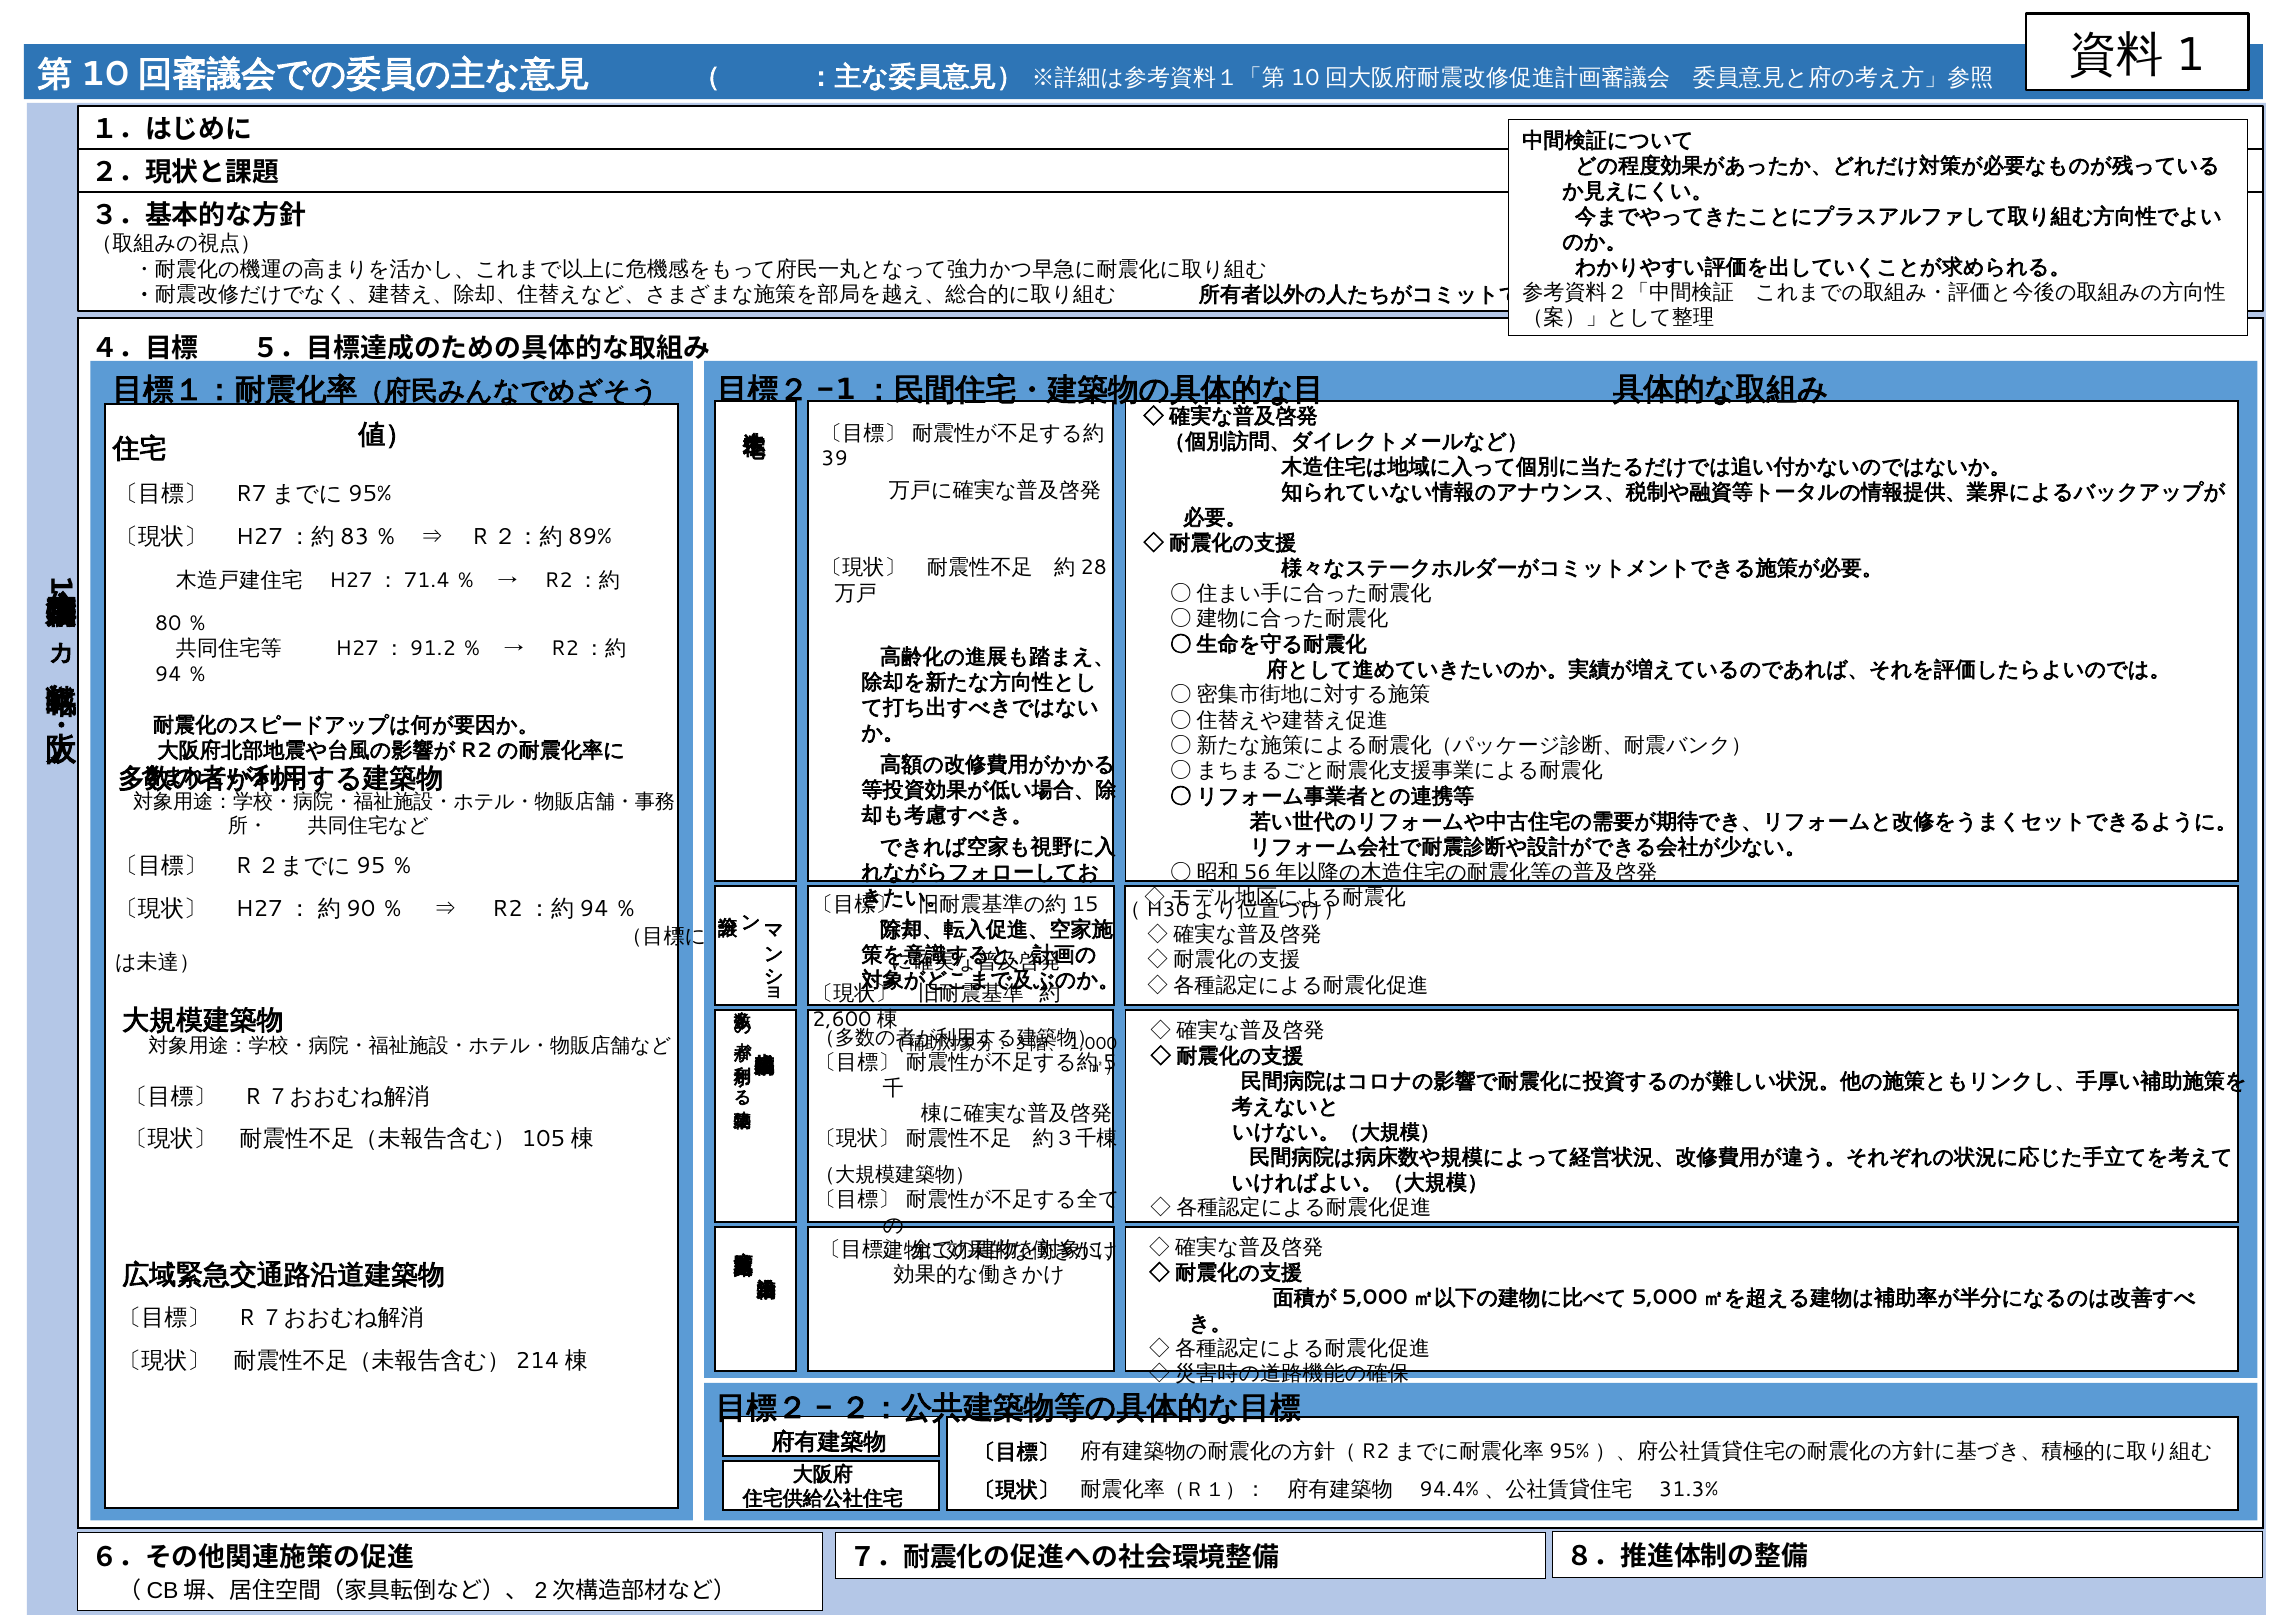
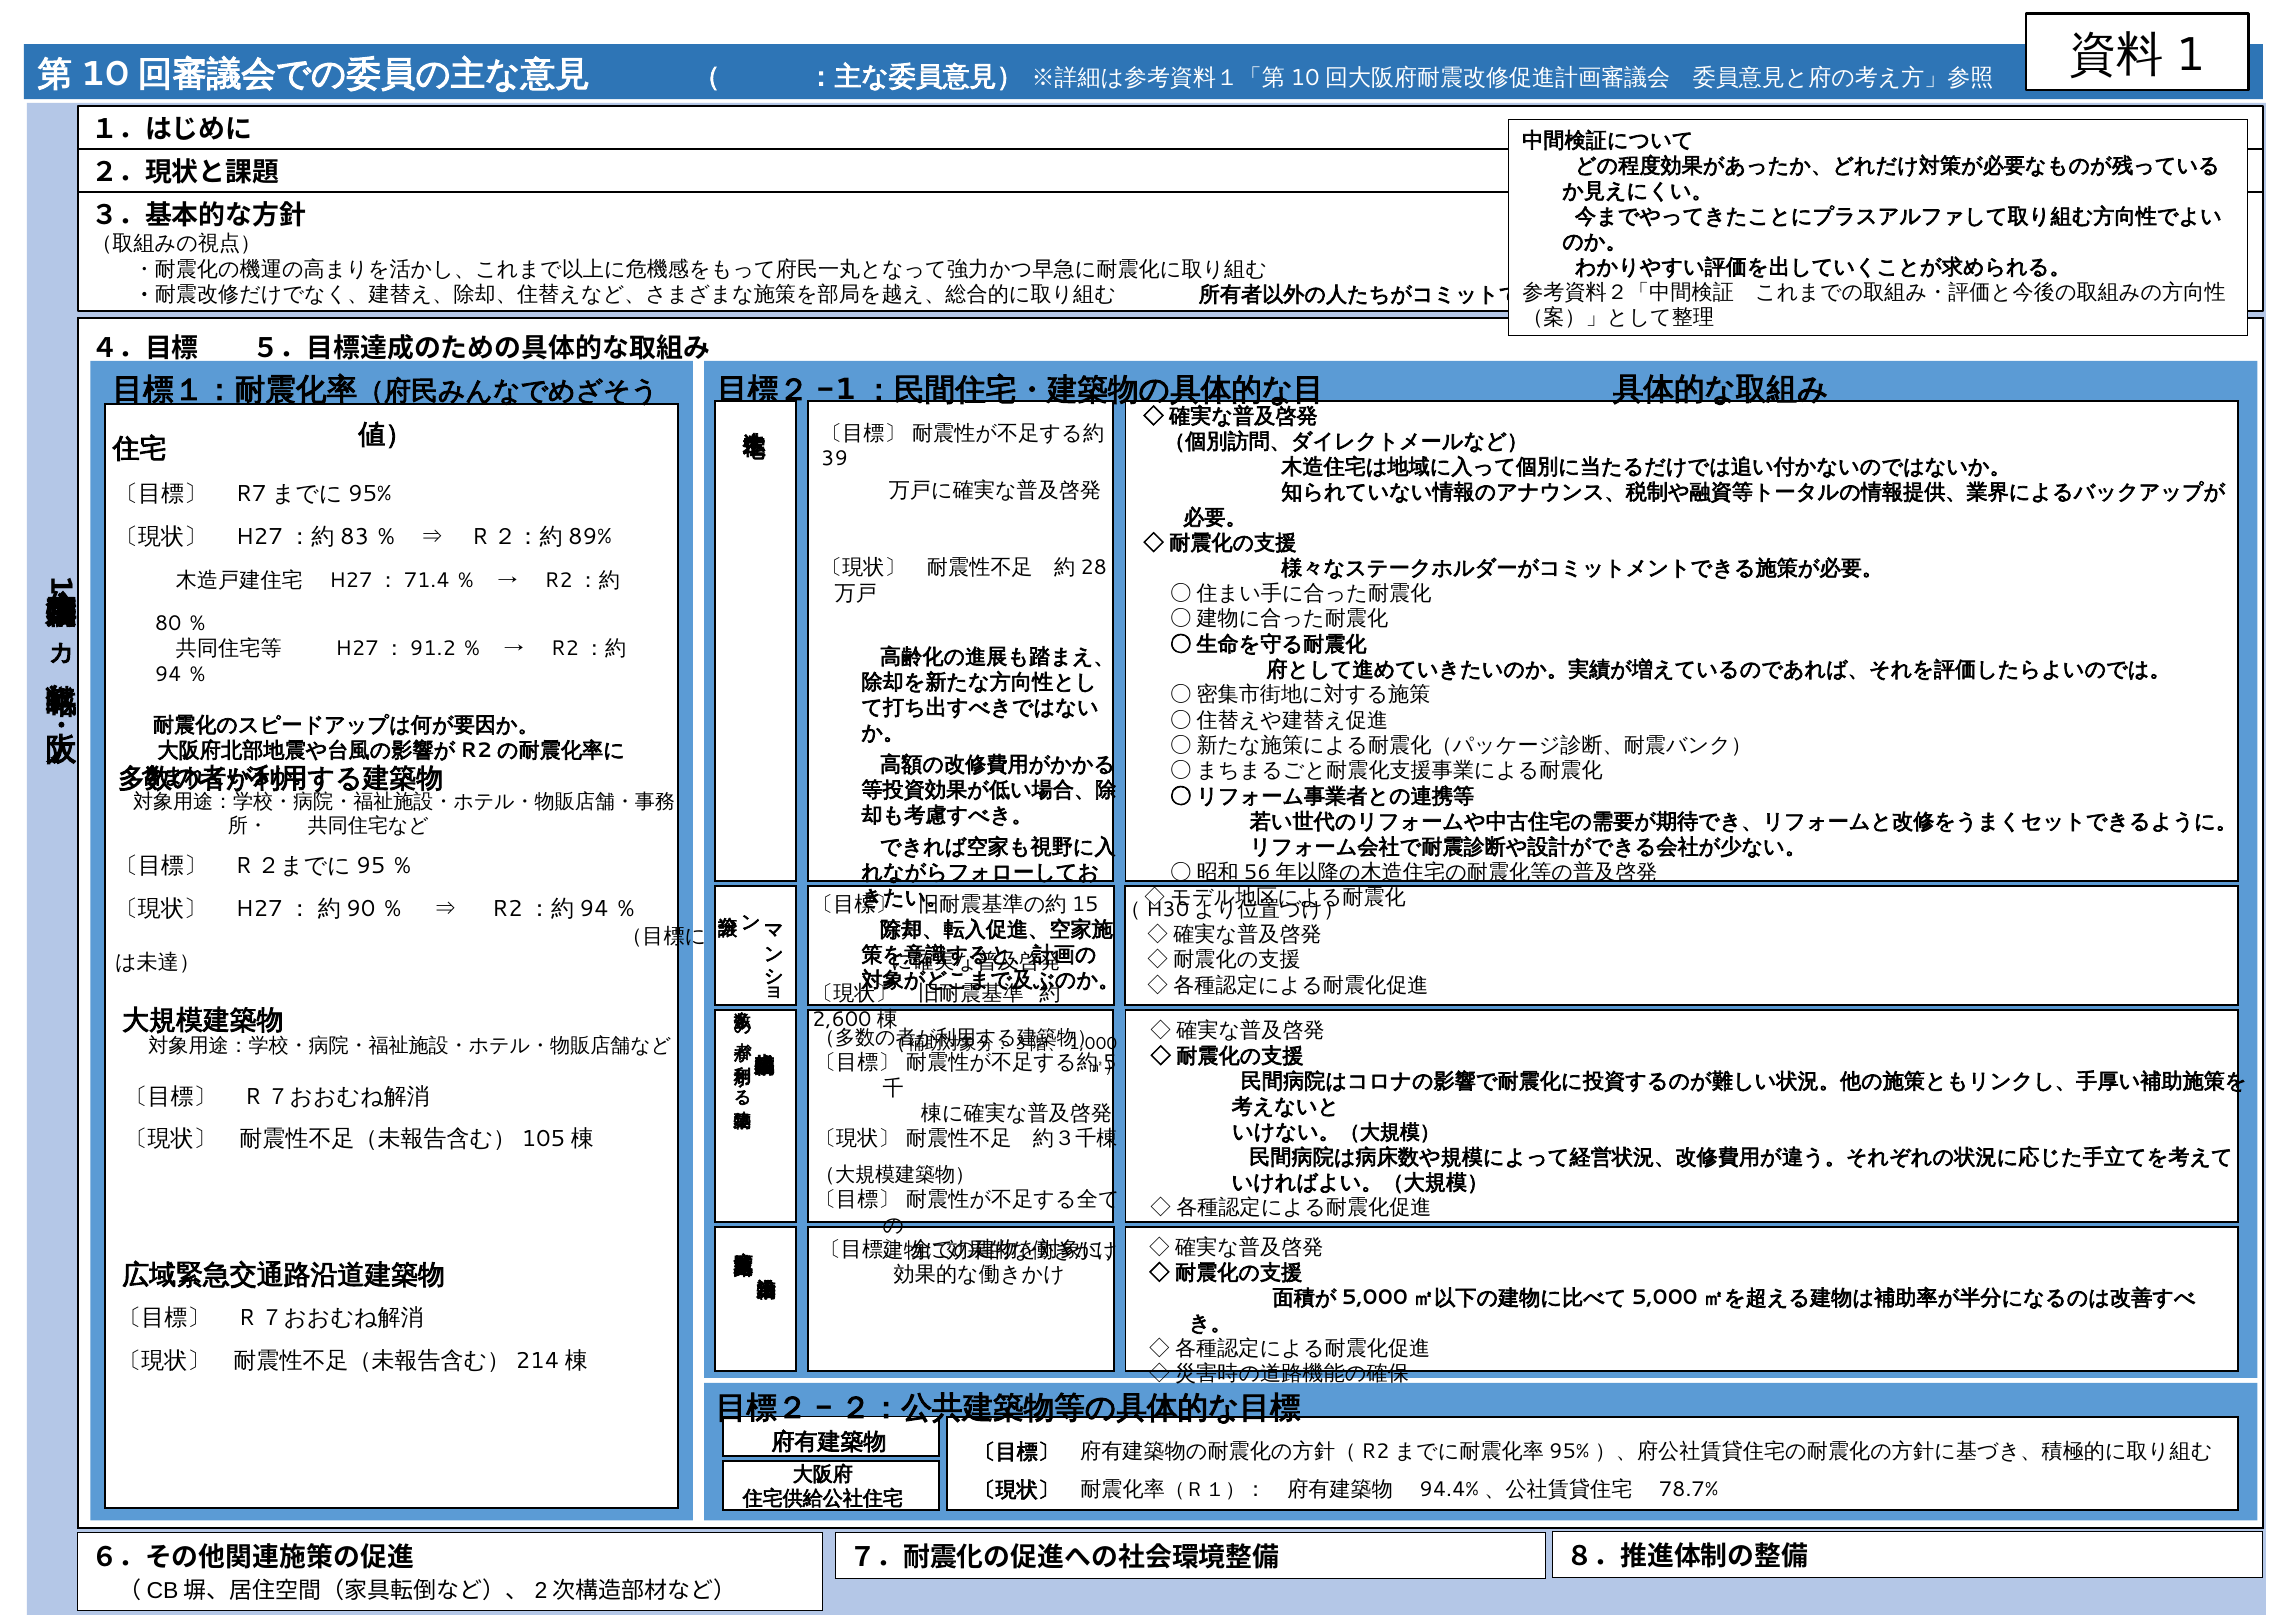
31.3%: 31.3% -> 78.7% (1689, 1489)
